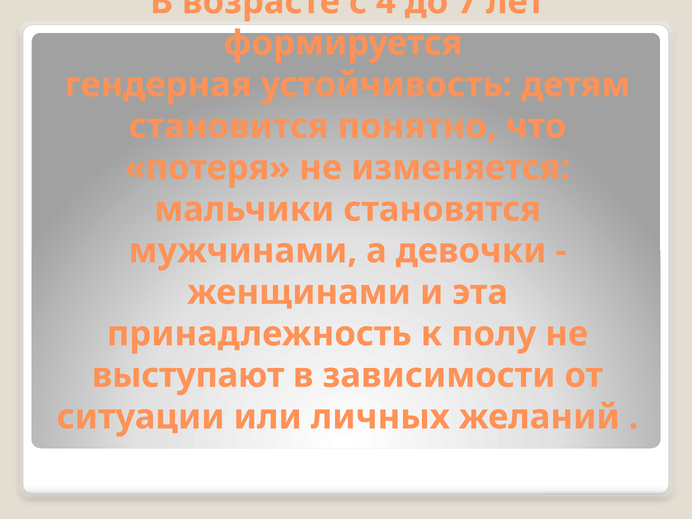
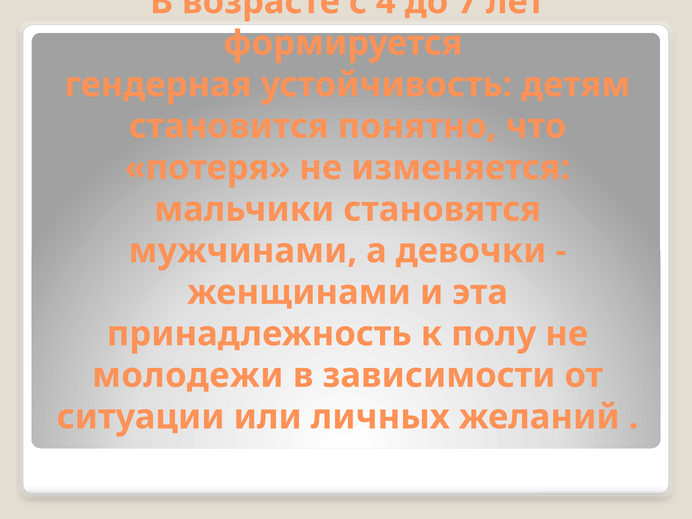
выступают: выступают -> молодежи (188, 375)
